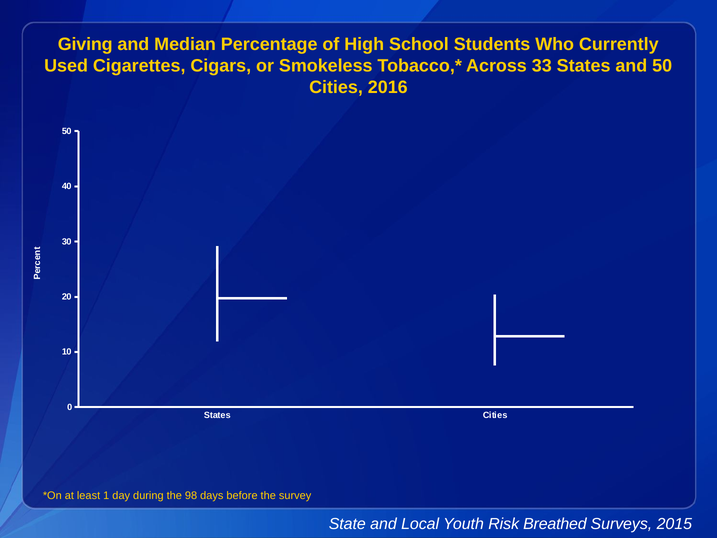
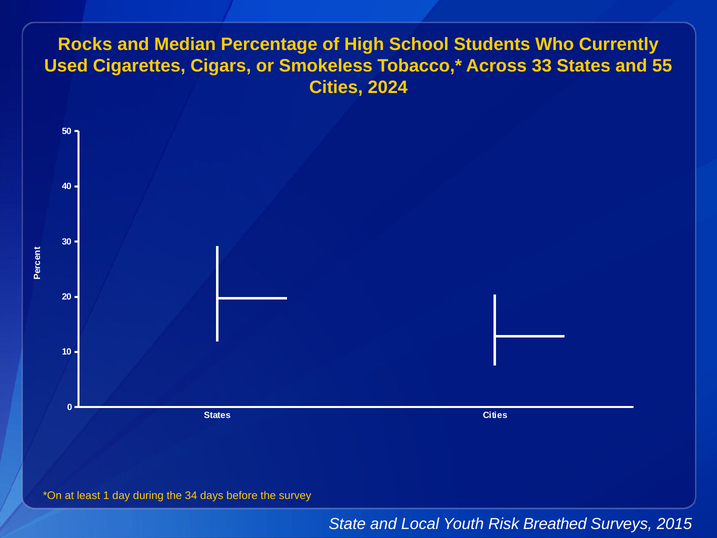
Giving: Giving -> Rocks (85, 44)
and 50: 50 -> 55 (662, 66)
2016: 2016 -> 2024 (388, 87)
98: 98 -> 34 (191, 495)
